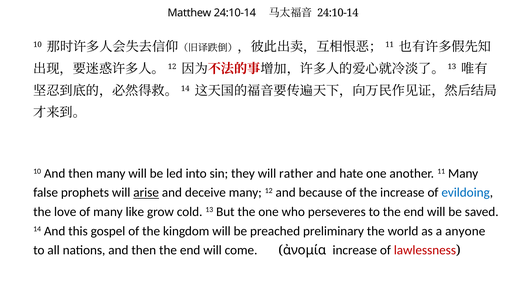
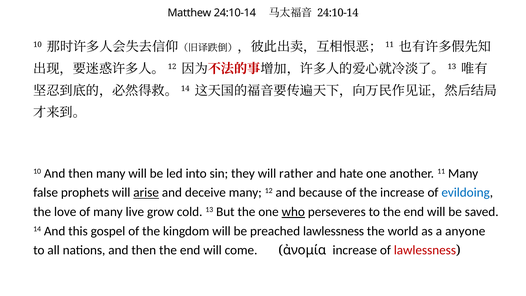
like: like -> live (135, 212)
who underline: none -> present (293, 212)
preached preliminary: preliminary -> lawlessness (334, 231)
